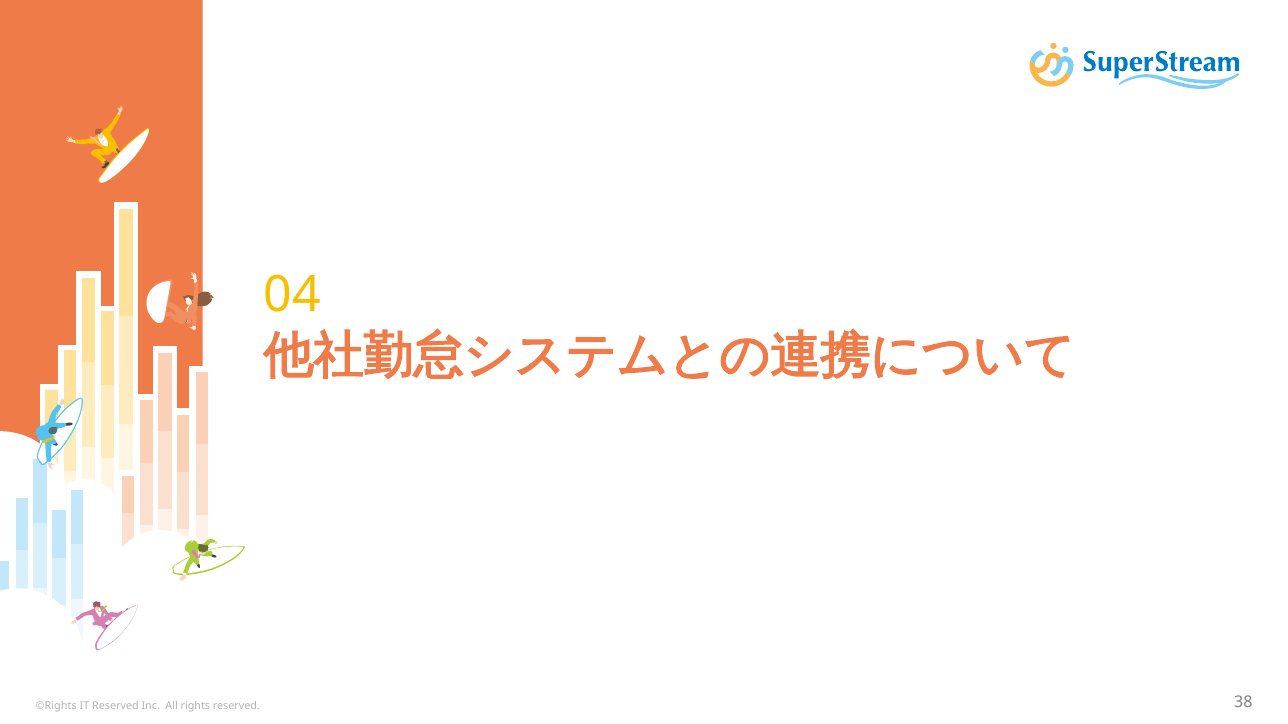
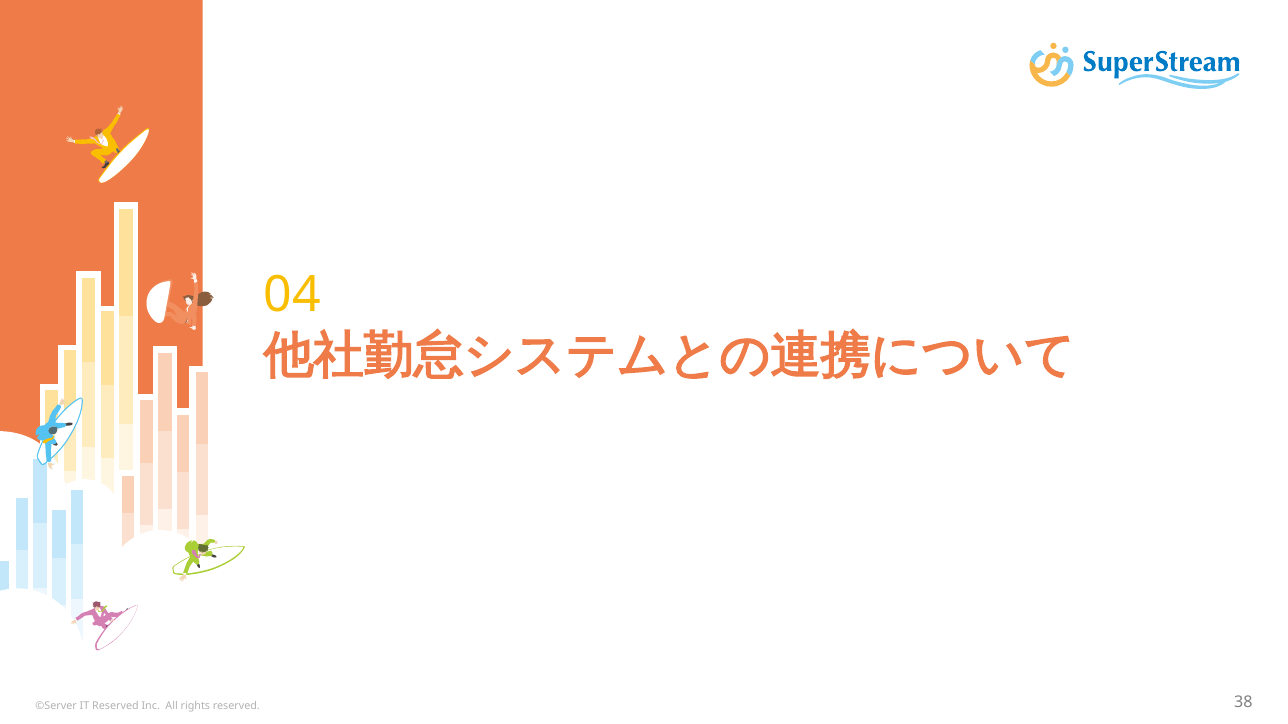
©Rights: ©Rights -> ©Server (56, 706)
